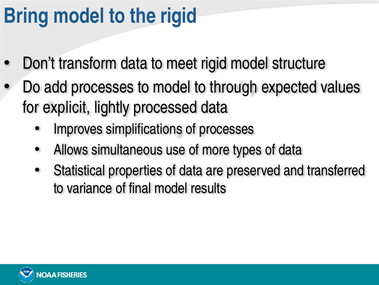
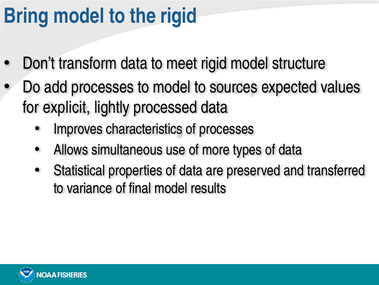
through: through -> sources (234, 87)
simplifications: simplifications -> characteristics (144, 129)
